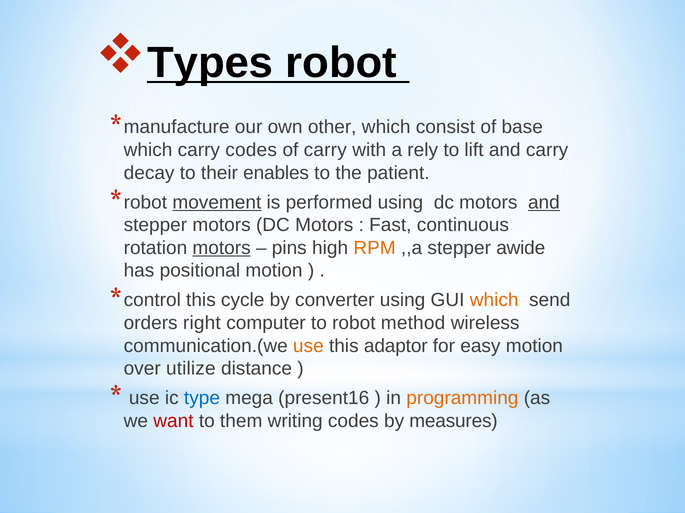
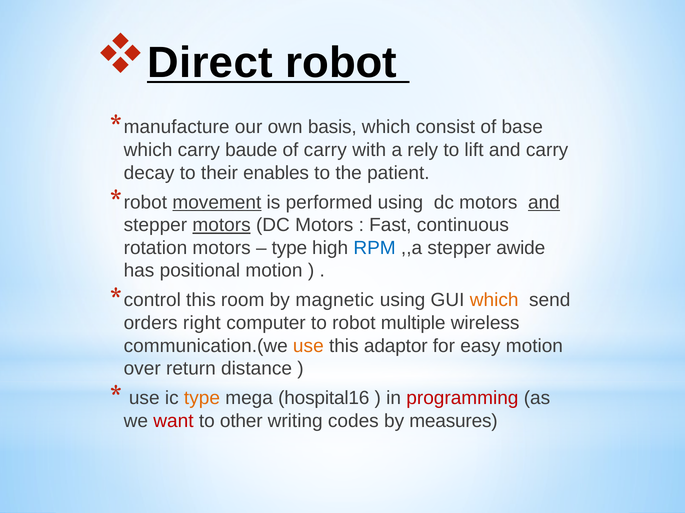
Types: Types -> Direct (210, 63)
other: other -> basis (332, 127)
carry codes: codes -> baude (251, 150)
motors underline: none -> present (222, 225)
motors underline: present -> none (222, 248)
pins: pins -> type (289, 248)
RPM colour: orange -> blue (375, 248)
cycle: cycle -> room (243, 301)
converter: converter -> magnetic (335, 301)
method: method -> multiple (413, 323)
utilize: utilize -> return (191, 369)
type colour: blue -> orange (202, 399)
present16: present16 -> hospital16 (324, 399)
programming colour: orange -> red (462, 399)
them: them -> other (241, 421)
